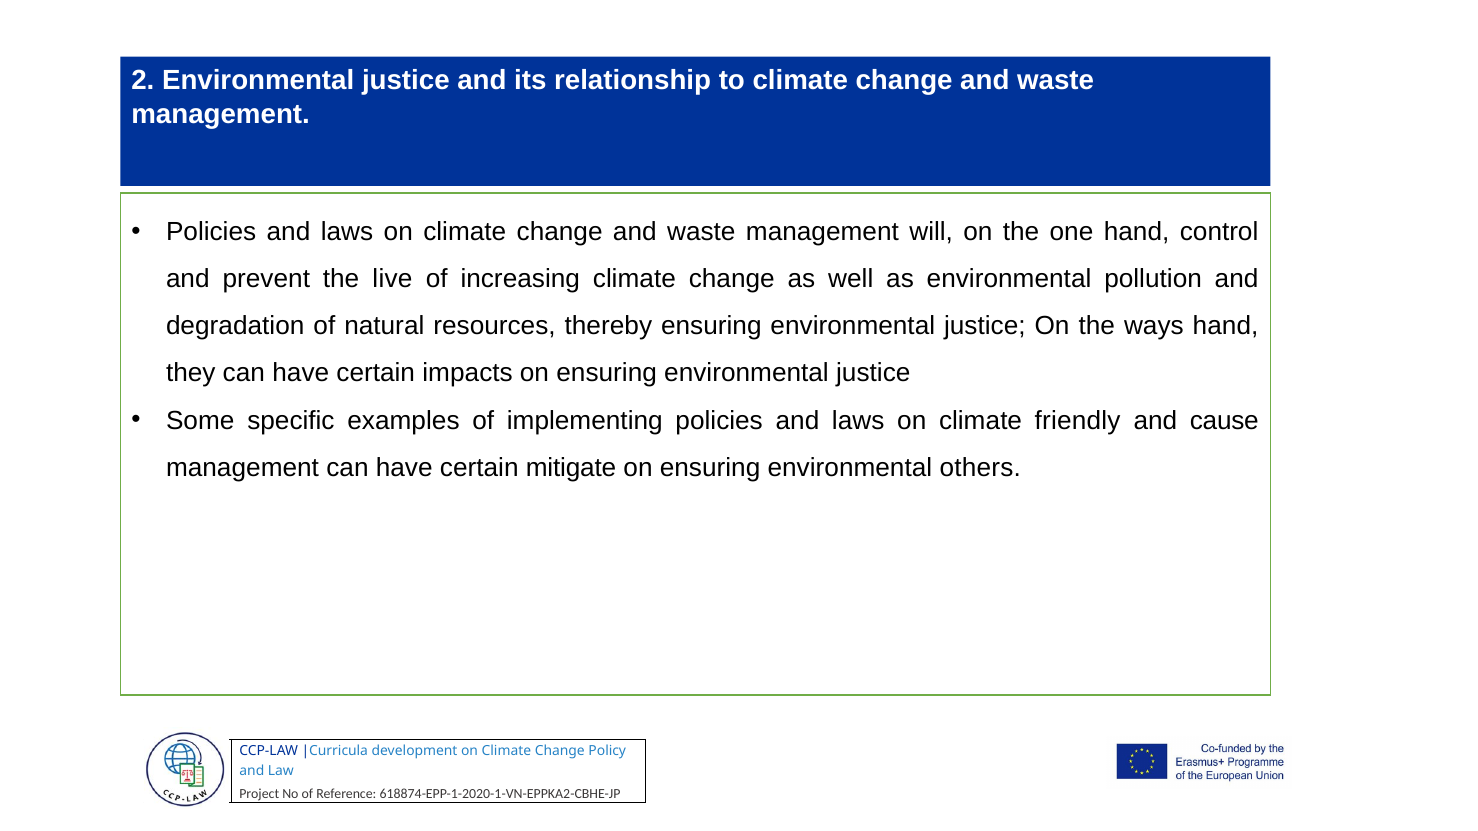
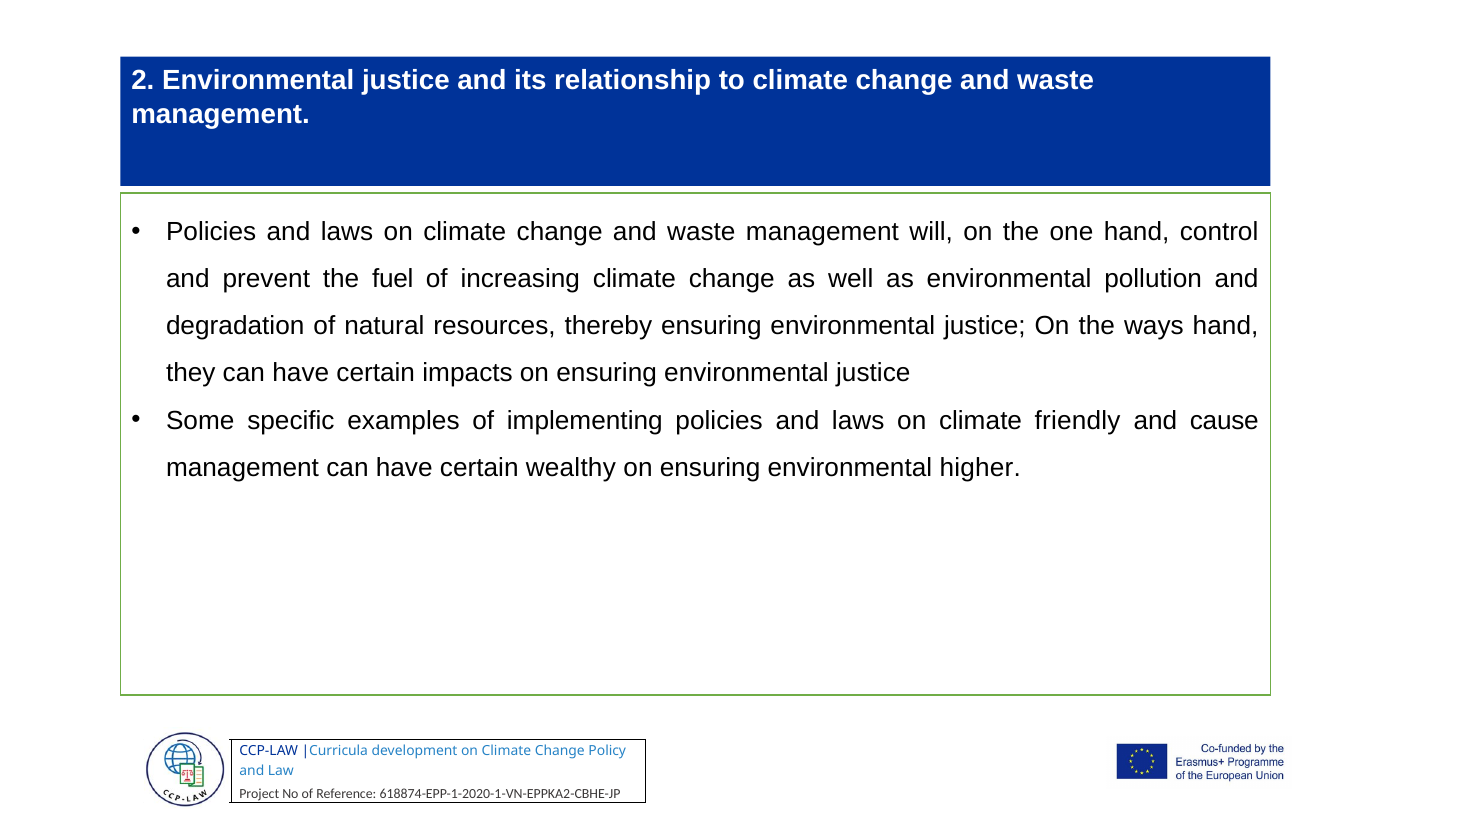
live: live -> fuel (393, 279)
mitigate: mitigate -> wealthy (571, 468)
others: others -> higher (980, 468)
